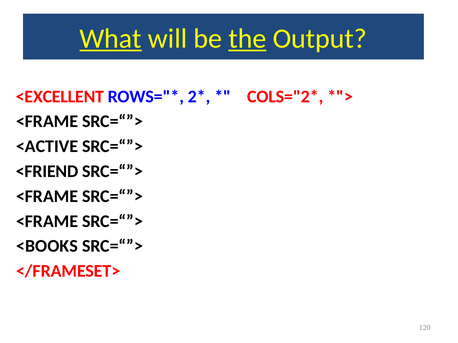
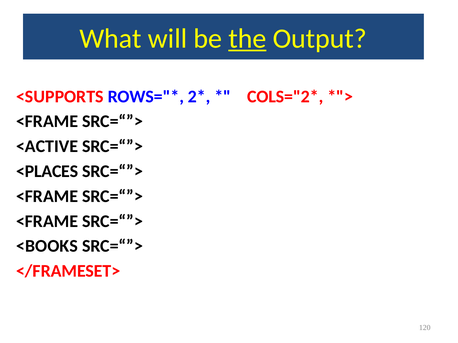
What underline: present -> none (111, 39)
<EXCELLENT: <EXCELLENT -> <SUPPORTS (60, 97)
<FRIEND: <FRIEND -> <PLACES (47, 172)
